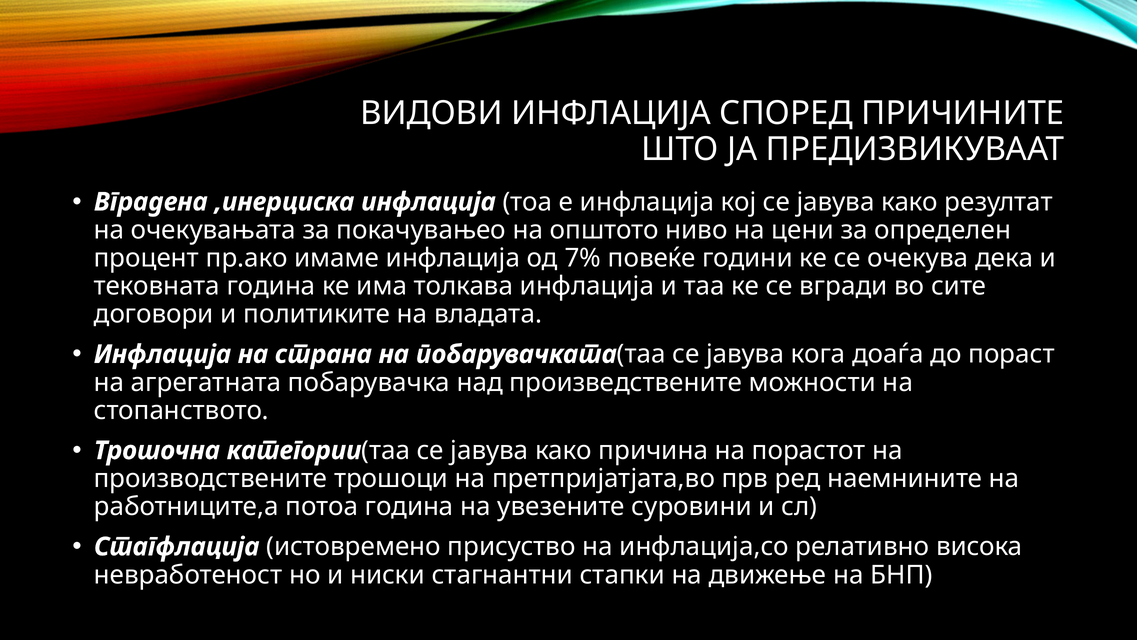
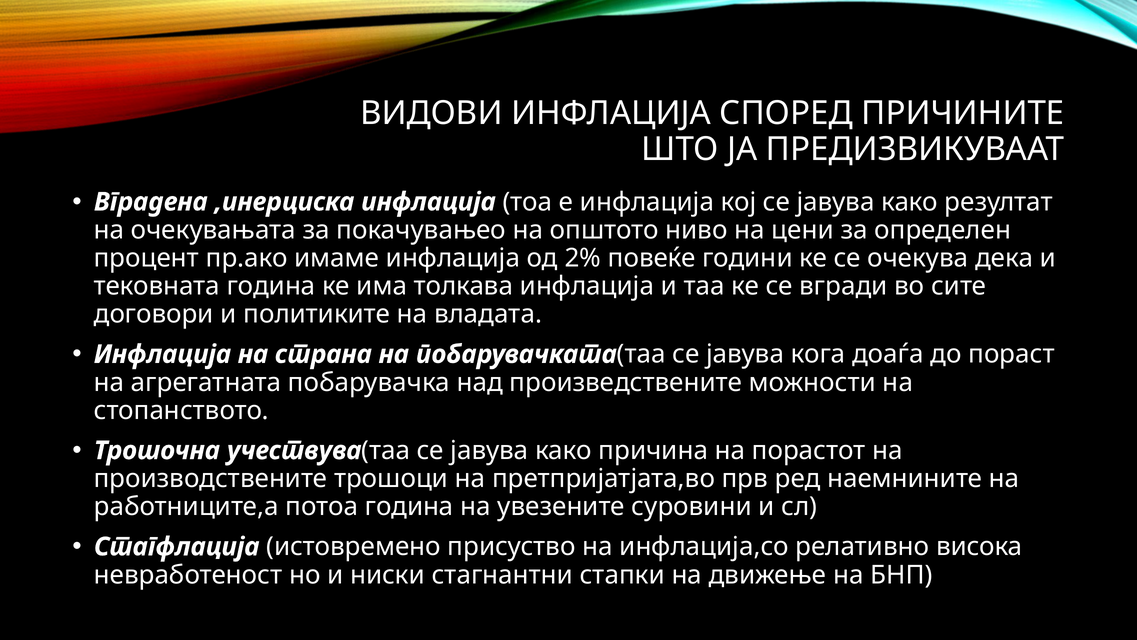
7%: 7% -> 2% (583, 258)
категории: категории -> учествува (294, 450)
